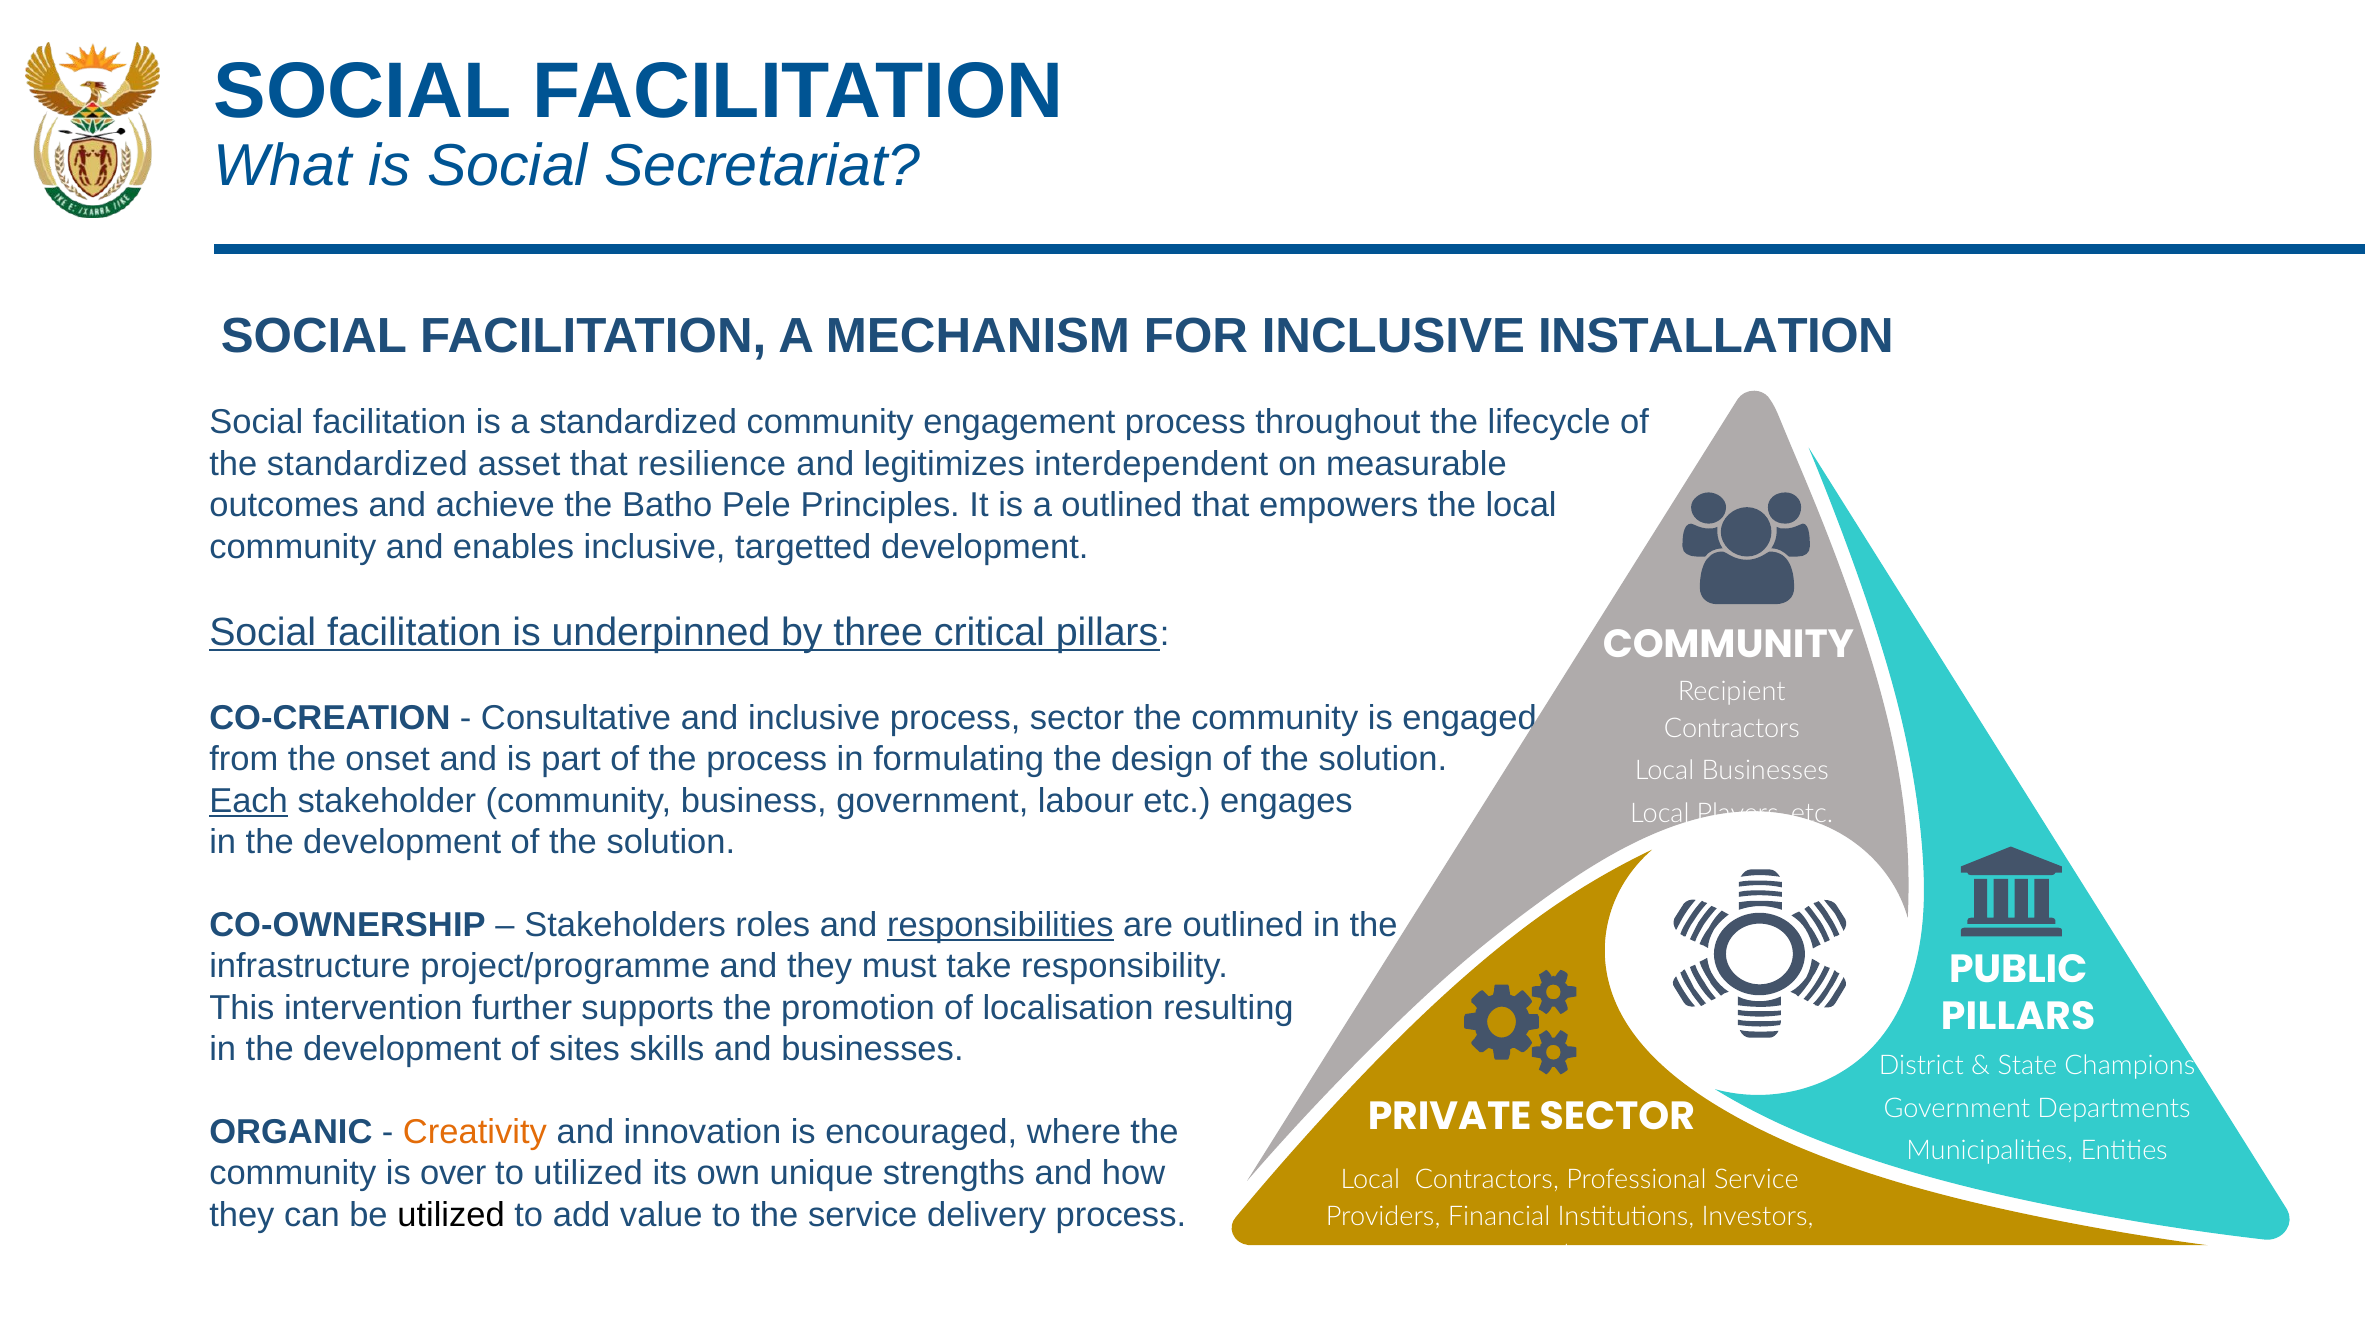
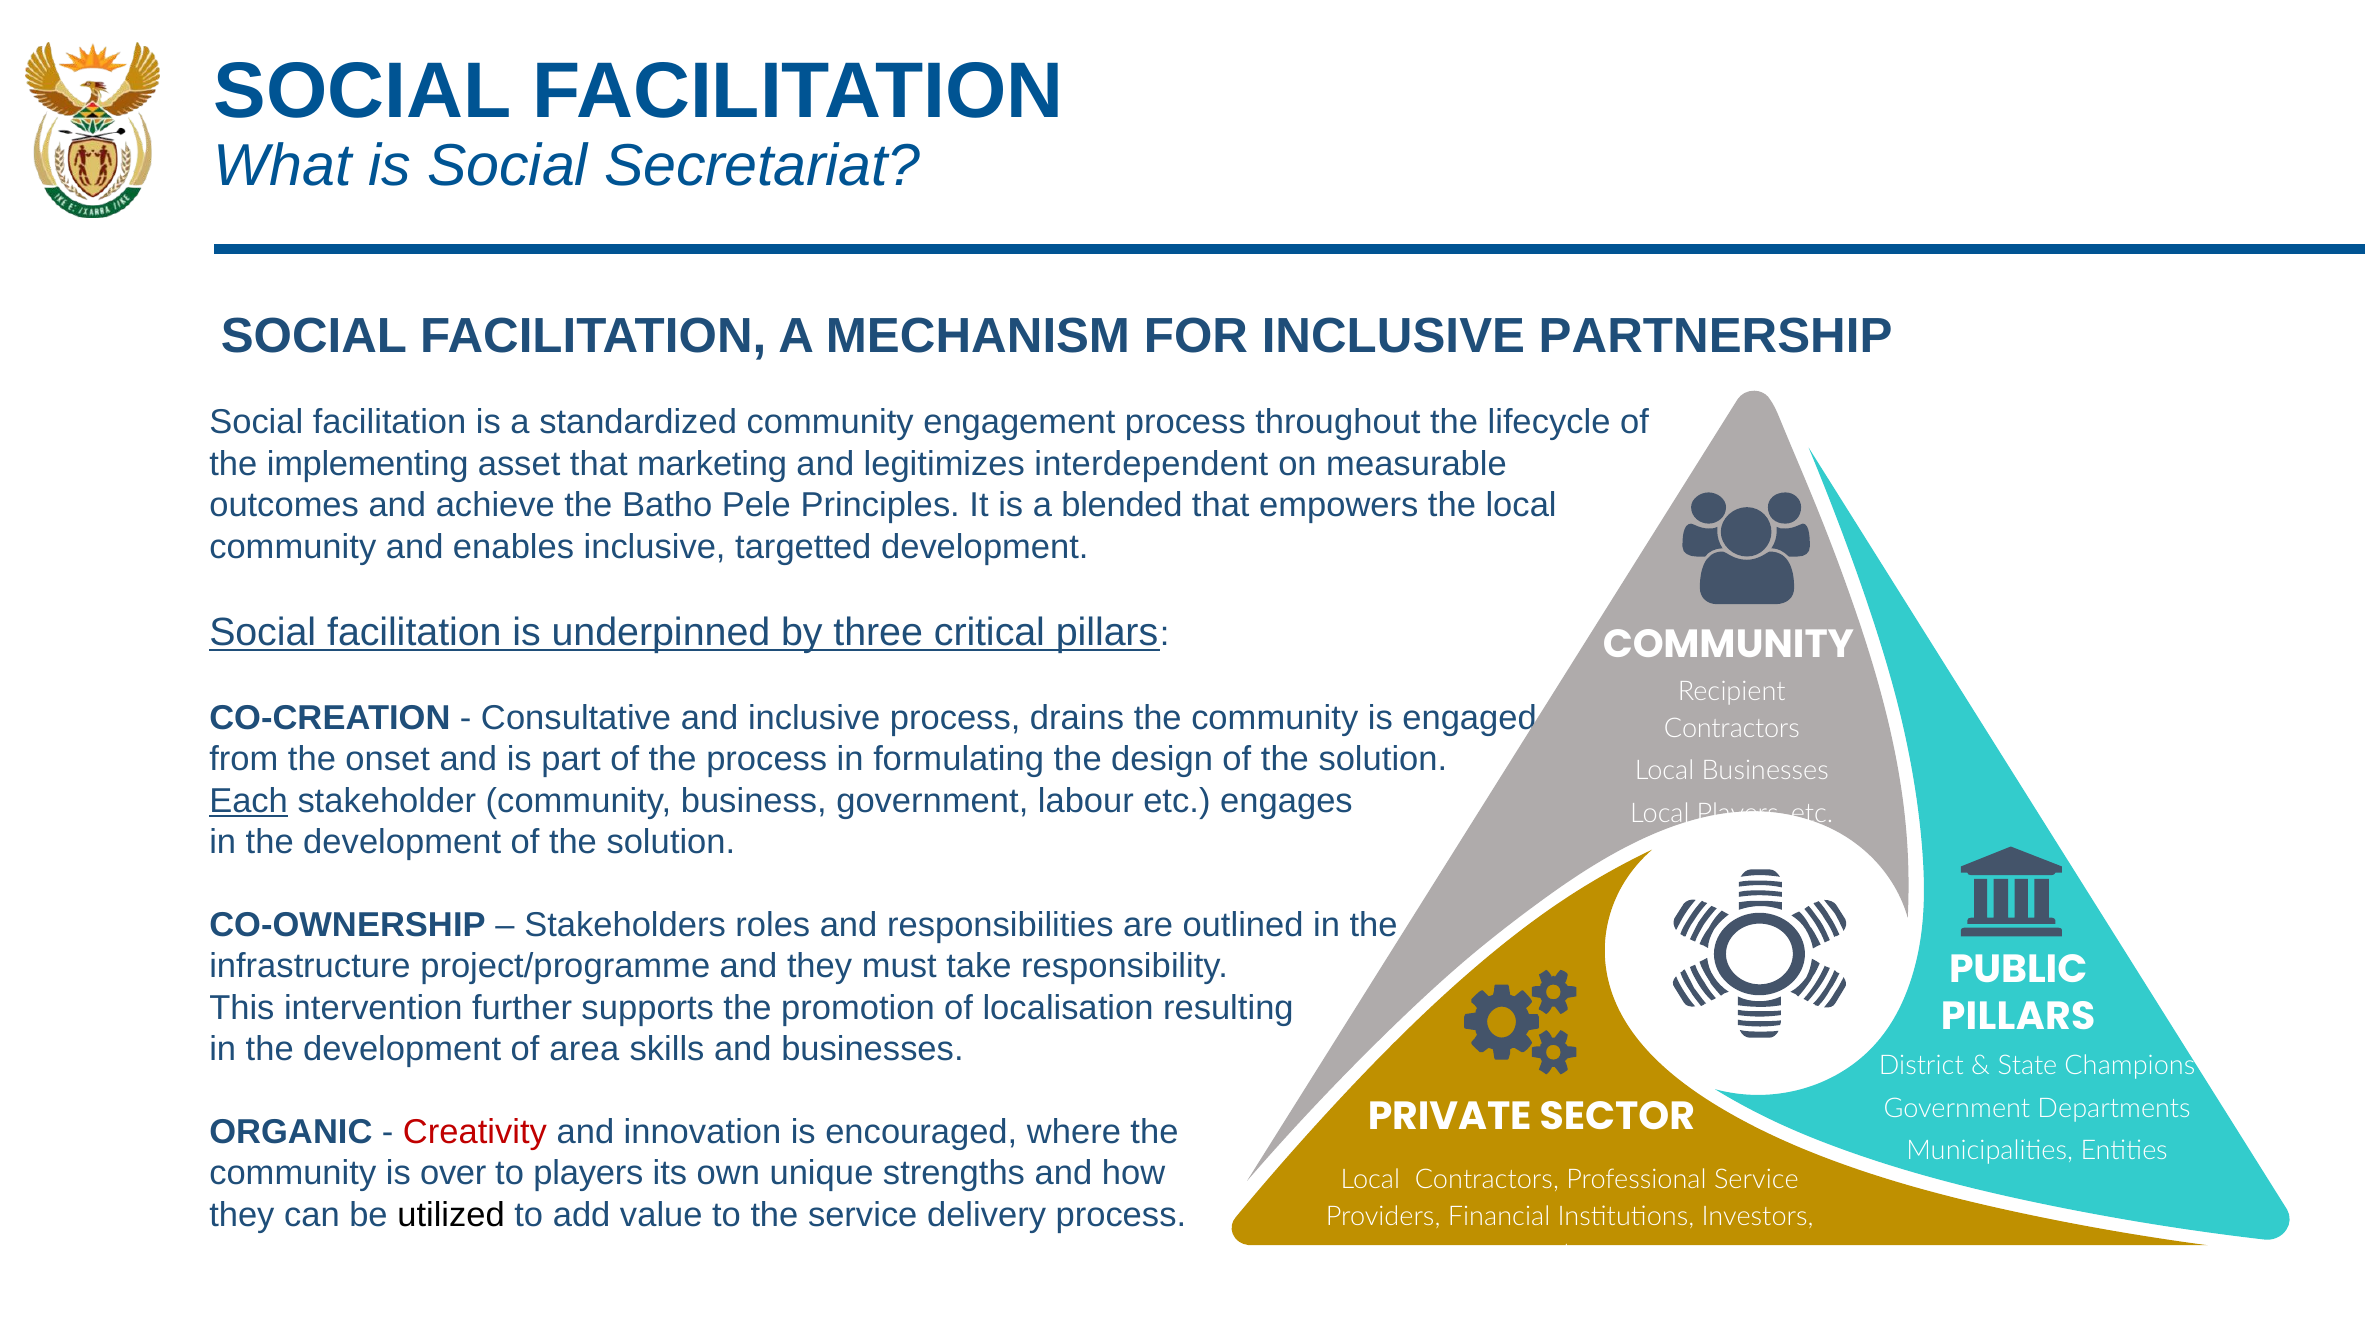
INSTALLATION: INSTALLATION -> PARTNERSHIP (1716, 337)
the standardized: standardized -> implementing (368, 464)
resilience: resilience -> marketing (712, 464)
a outlined: outlined -> blended (1122, 505)
process sector: sector -> drains (1077, 718)
responsibilities underline: present -> none (1000, 925)
sites: sites -> area (584, 1050)
Creativity colour: orange -> red (475, 1132)
to utilized: utilized -> players (588, 1174)
